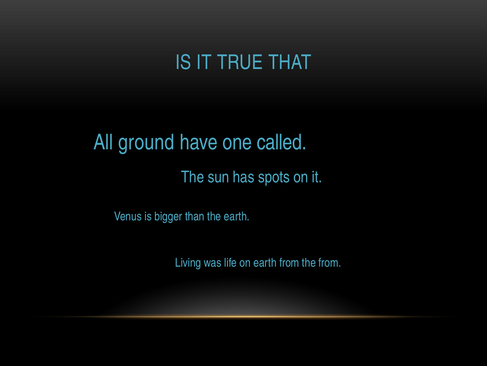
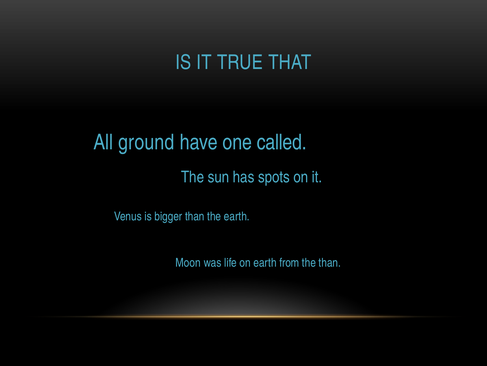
Living: Living -> Moon (188, 262)
the from: from -> than (330, 262)
